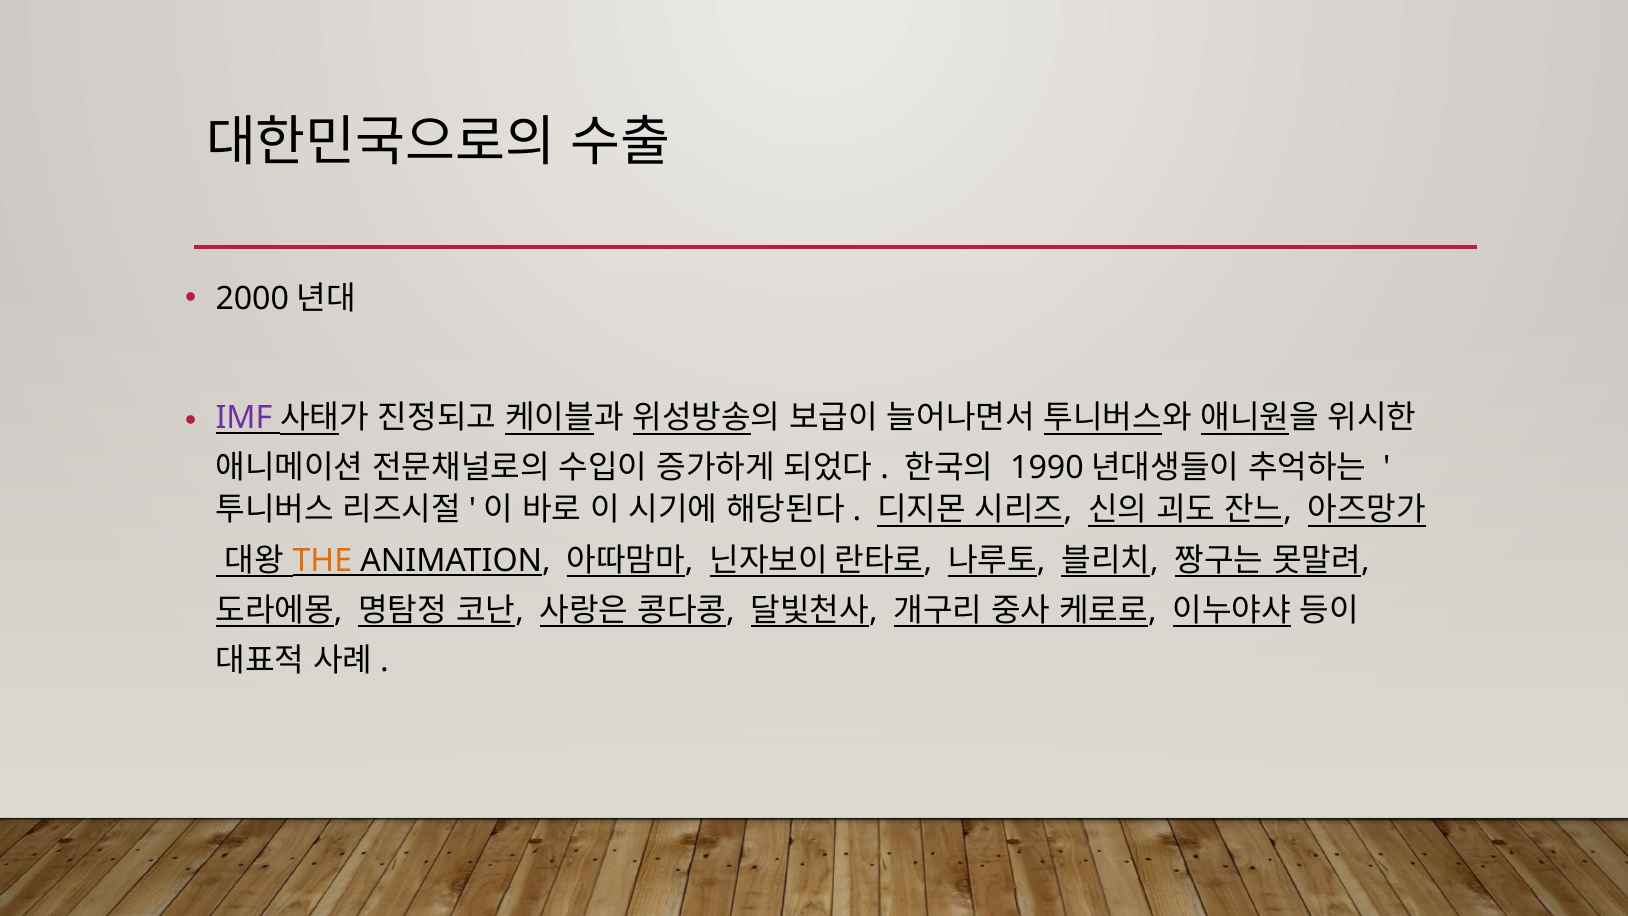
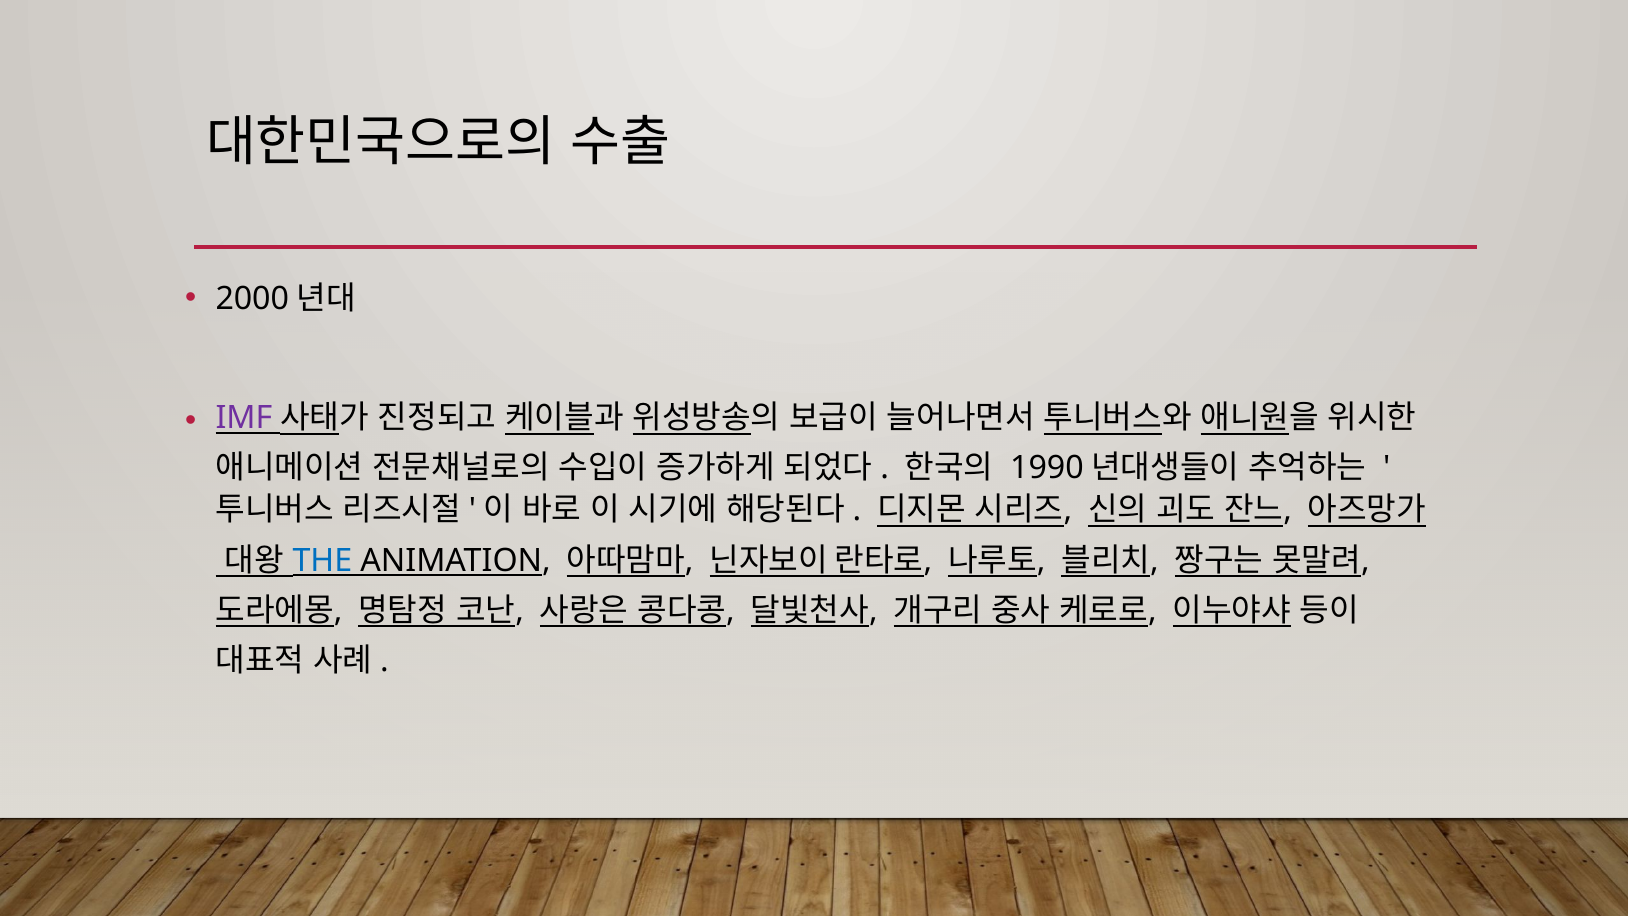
THE colour: orange -> blue (322, 560)
